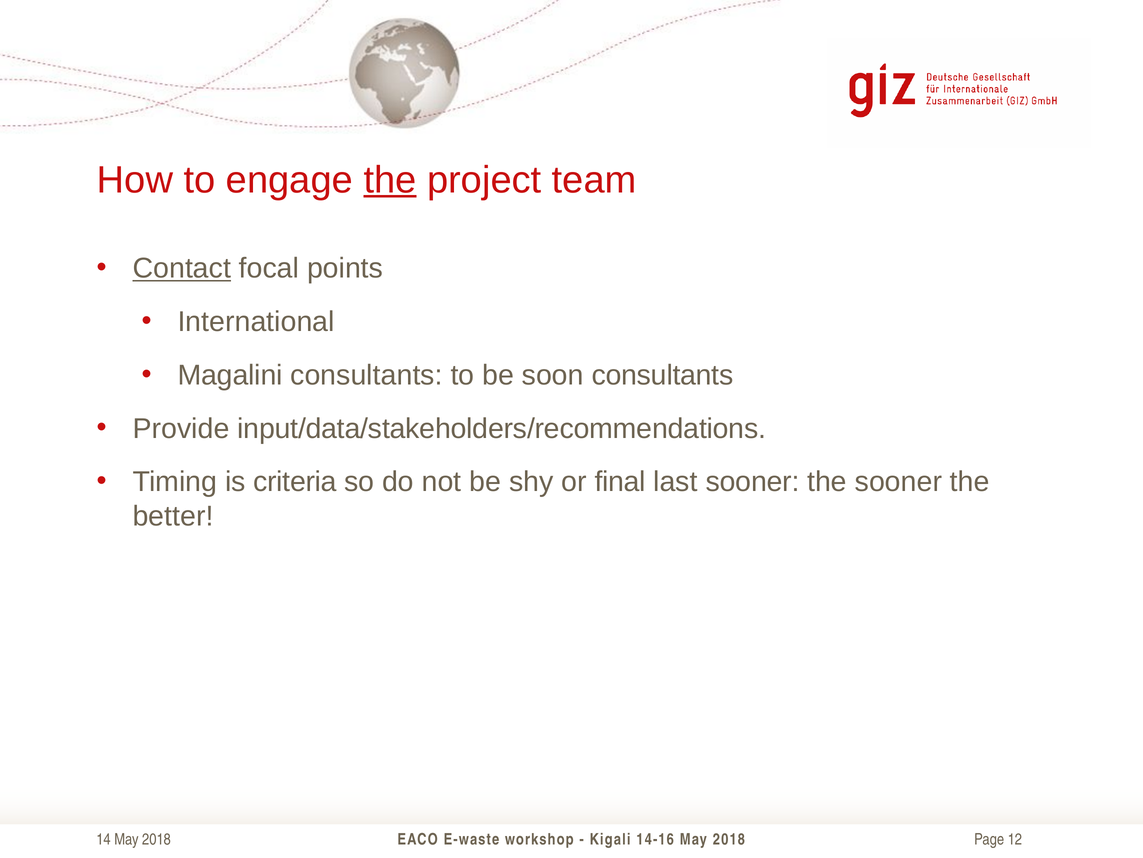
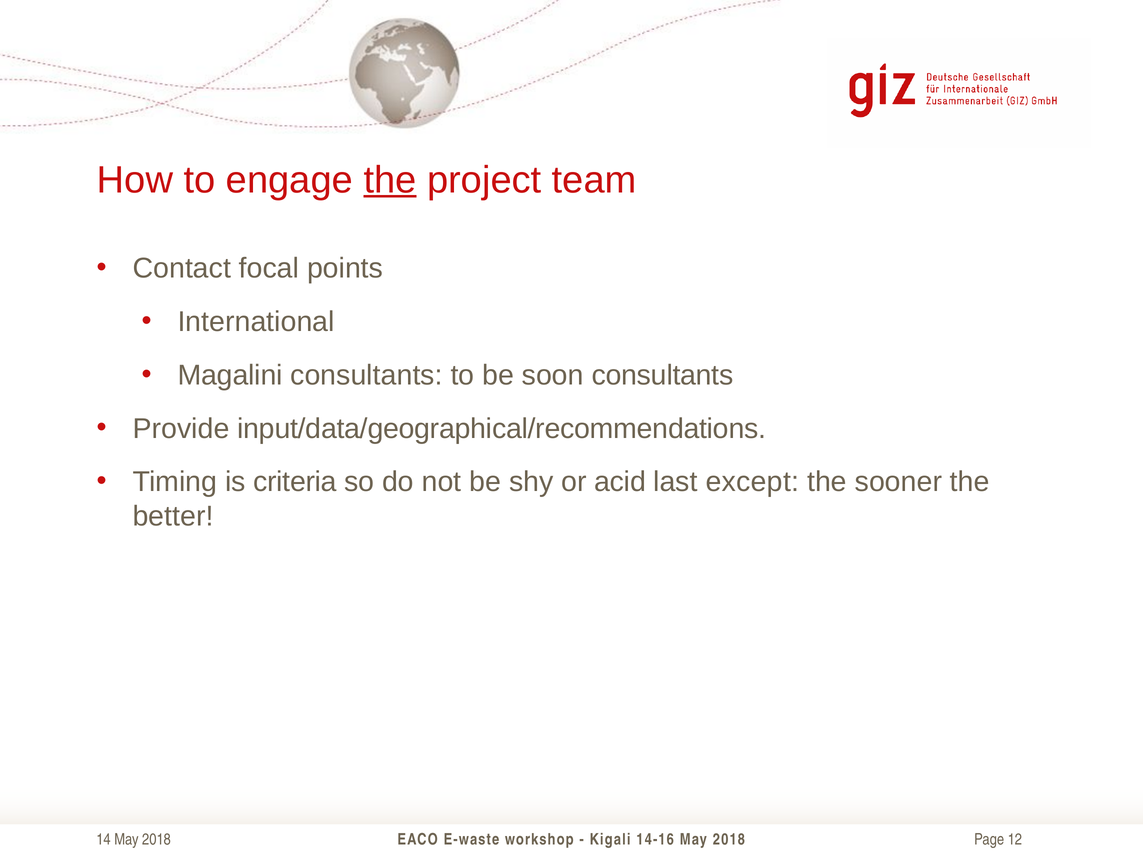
Contact underline: present -> none (182, 268)
input/data/stakeholders/recommendations: input/data/stakeholders/recommendations -> input/data/geographical/recommendations (502, 428)
final: final -> acid (620, 482)
last sooner: sooner -> except (752, 482)
